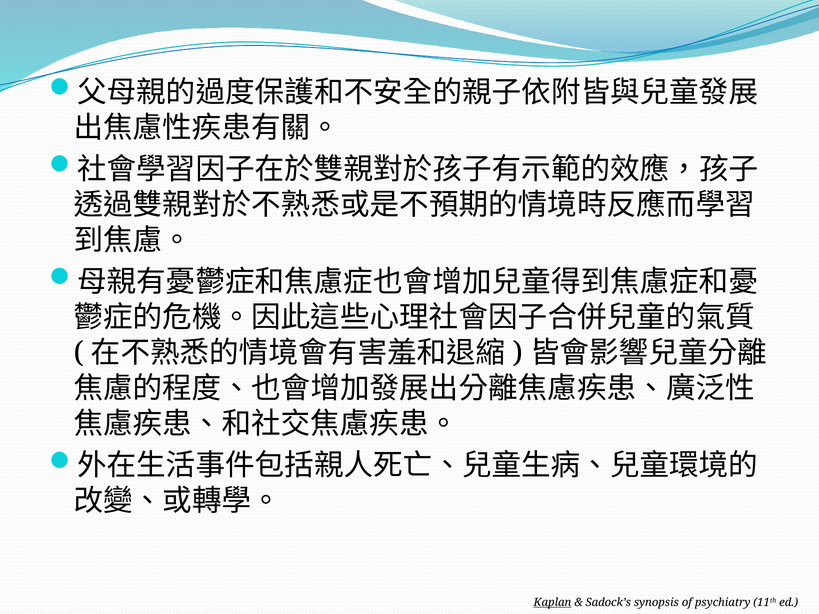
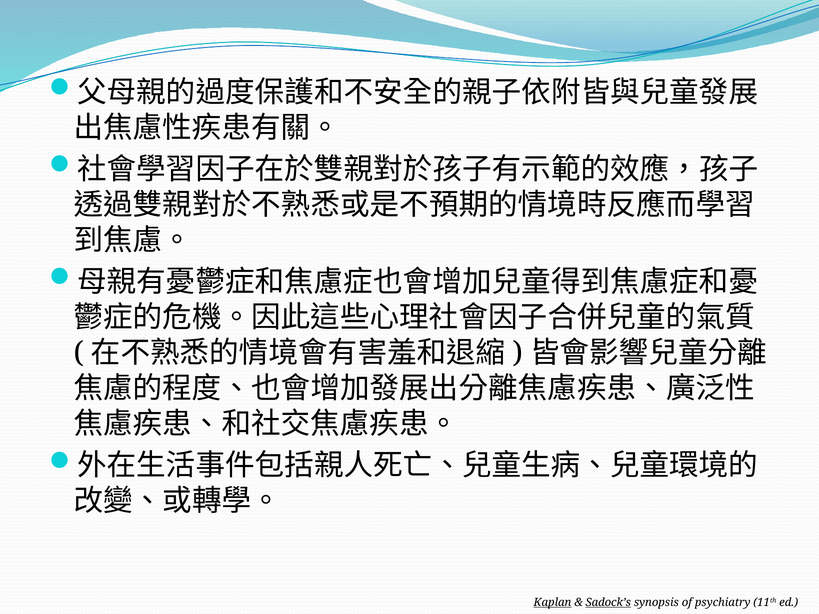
Sadock’s underline: none -> present (608, 603)
